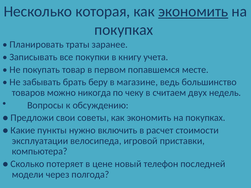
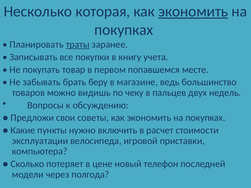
траты underline: none -> present (78, 45)
никогда: никогда -> видишь (94, 93)
считаем: считаем -> пальцев (169, 93)
